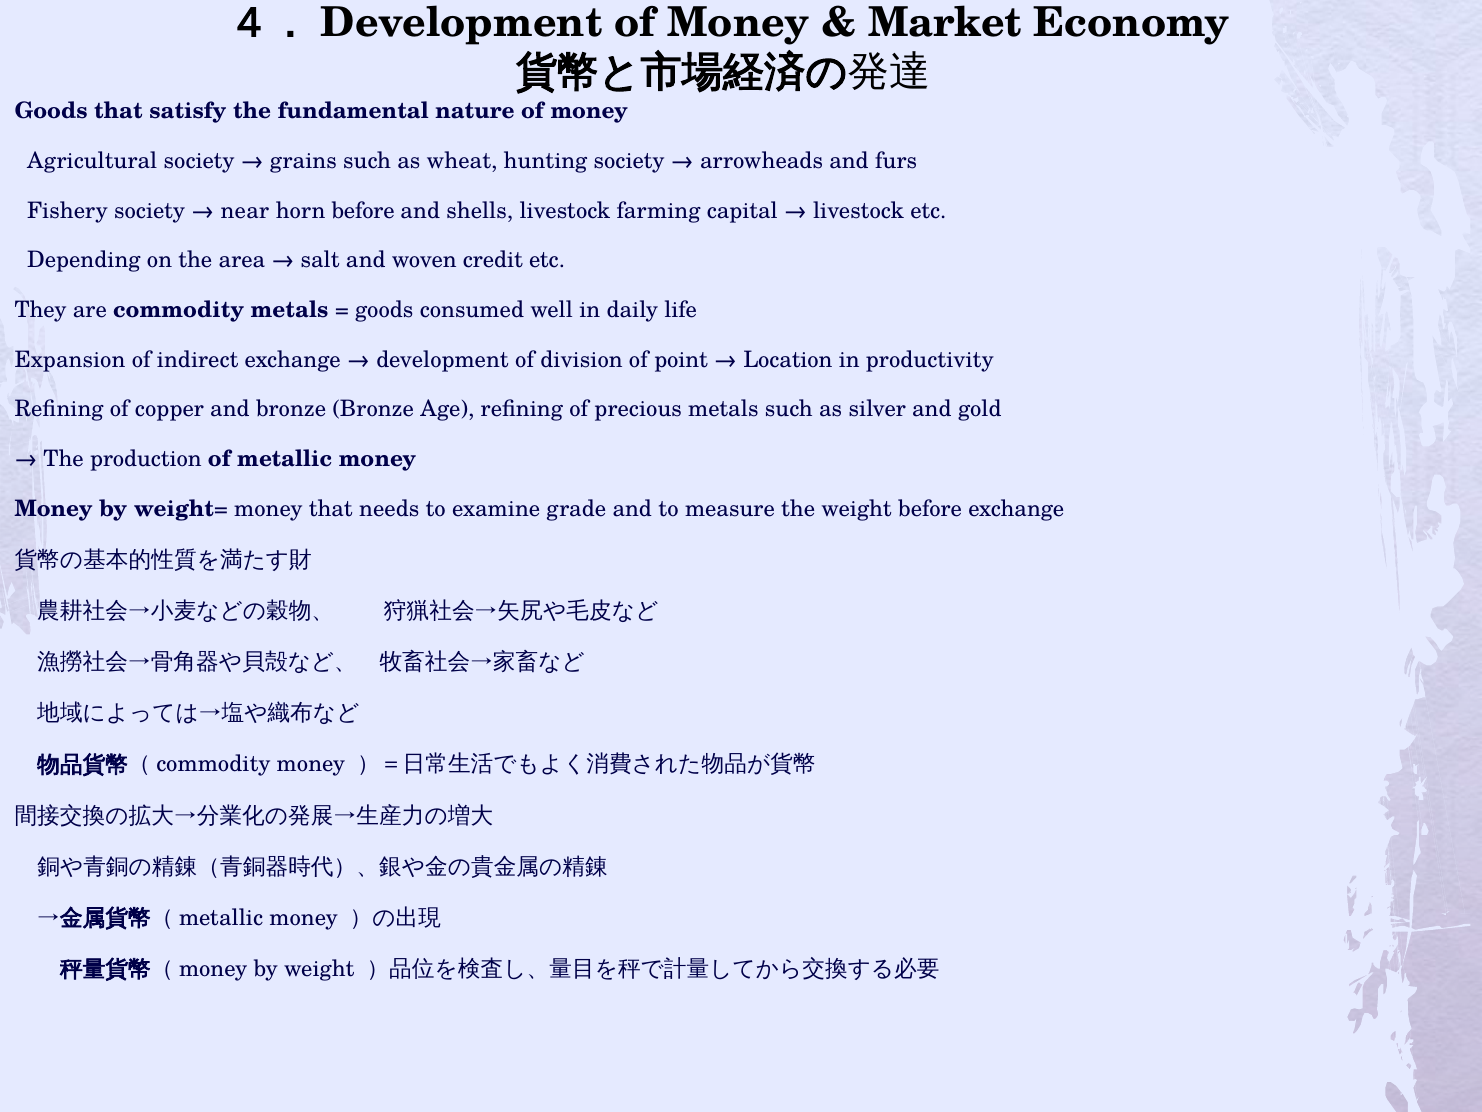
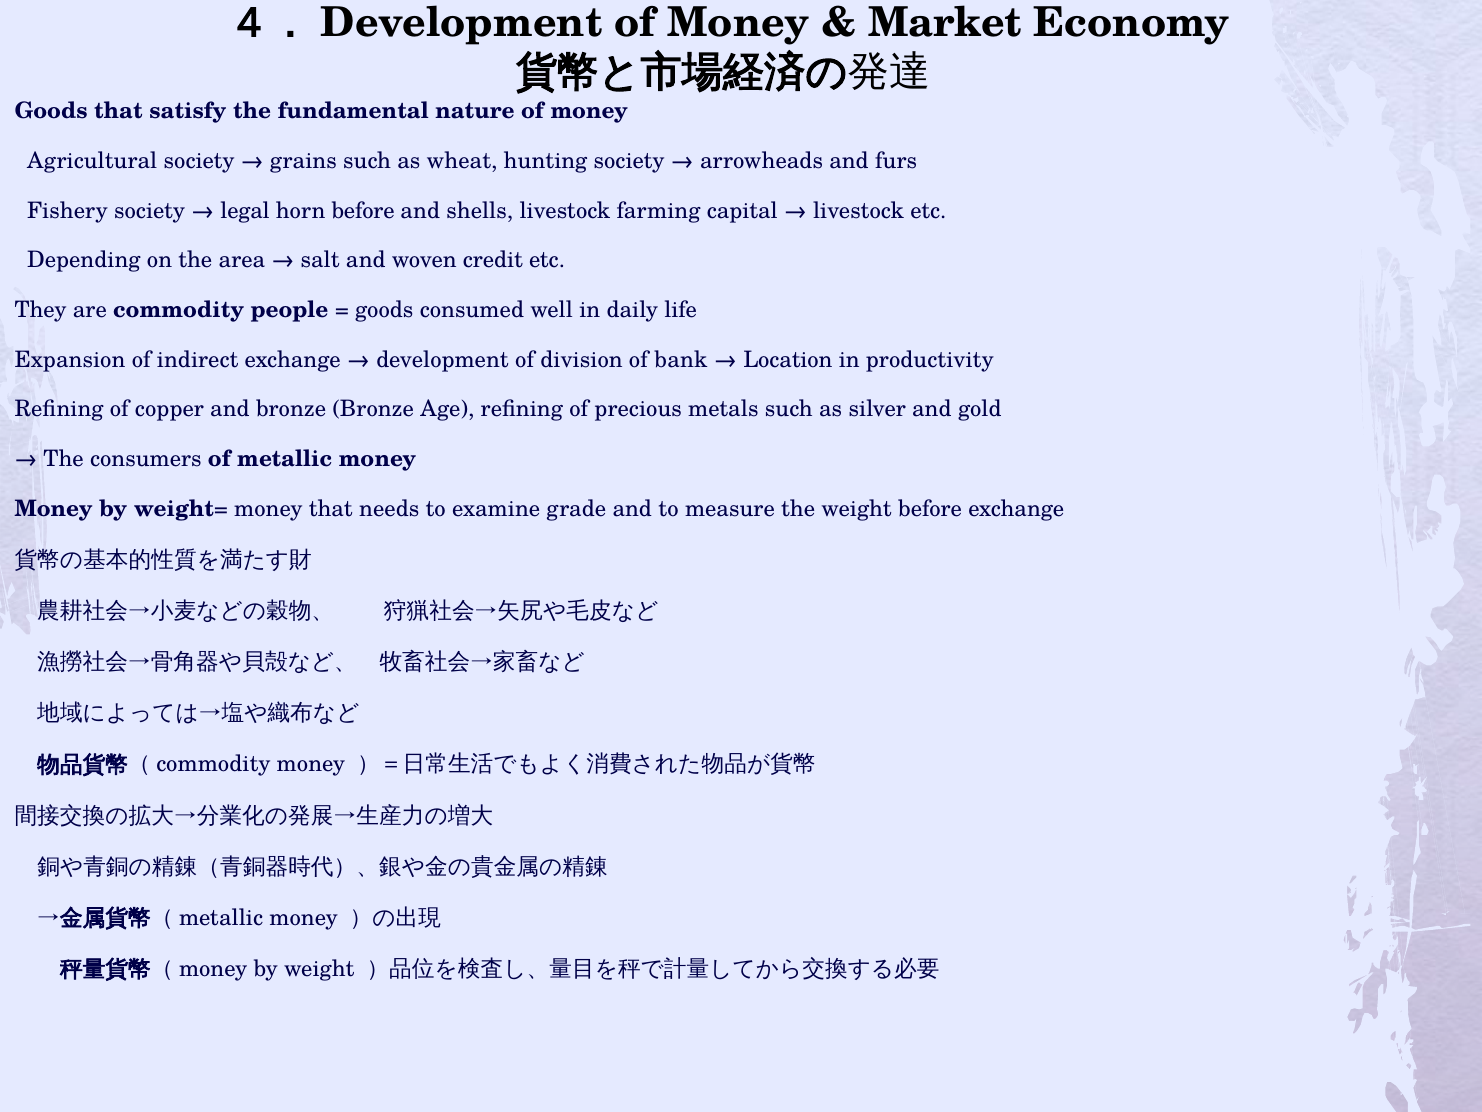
near: near -> legal (245, 211)
commodity metals: metals -> people (290, 310)
point: point -> bank (681, 360)
production: production -> consumers (146, 459)
